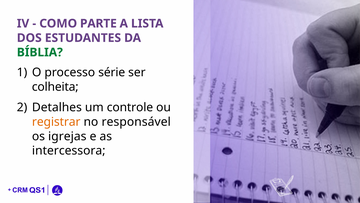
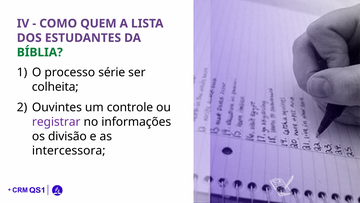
PARTE: PARTE -> QUEM (98, 23)
Detalhes: Detalhes -> Ouvintes (57, 107)
registrar colour: orange -> purple (56, 122)
responsável: responsável -> informações (136, 122)
igrejas: igrejas -> divisão (67, 136)
